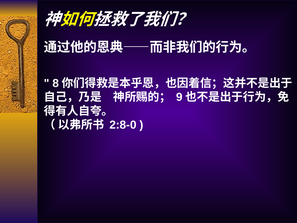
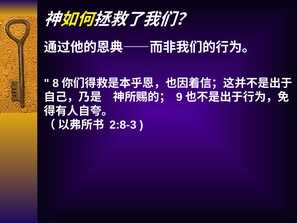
2:8-0: 2:8-0 -> 2:8-3 (123, 125)
